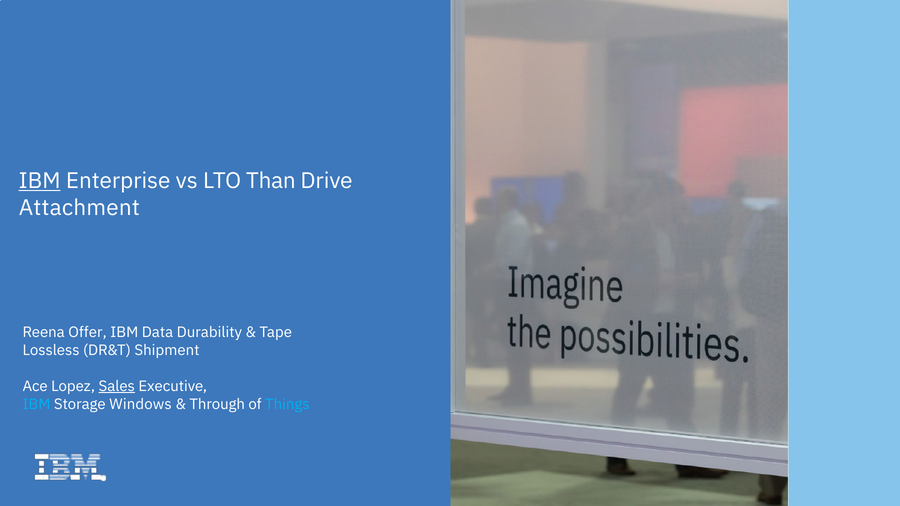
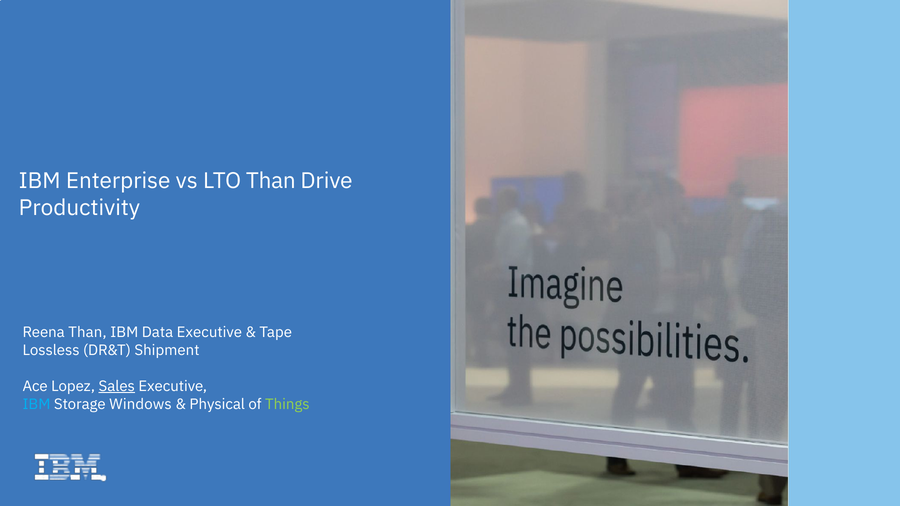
IBM underline: present -> none (40, 181)
Attachment: Attachment -> Productivity (79, 208)
Reena Offer: Offer -> Than (87, 332)
Data Durability: Durability -> Executive (209, 332)
Through: Through -> Physical (217, 404)
Things colour: light blue -> light green (287, 404)
